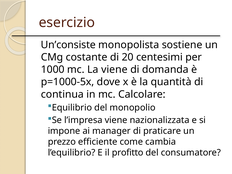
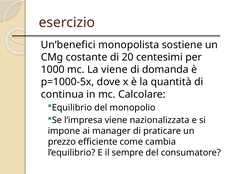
Un’consiste: Un’consiste -> Un’benefici (68, 45)
profitto: profitto -> sempre (128, 153)
